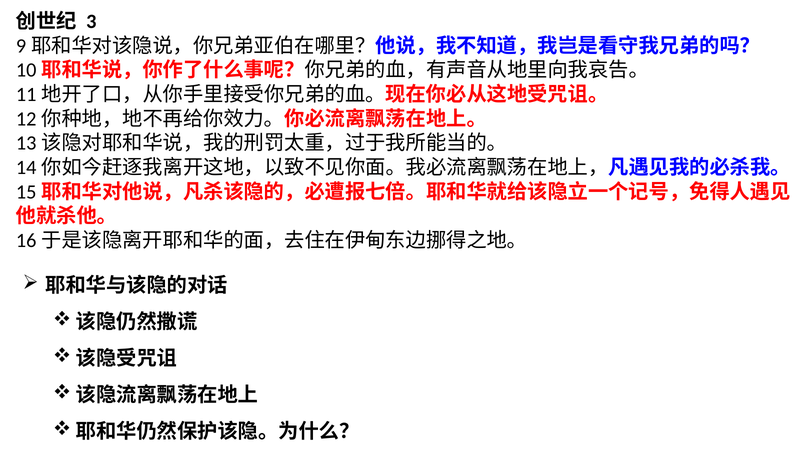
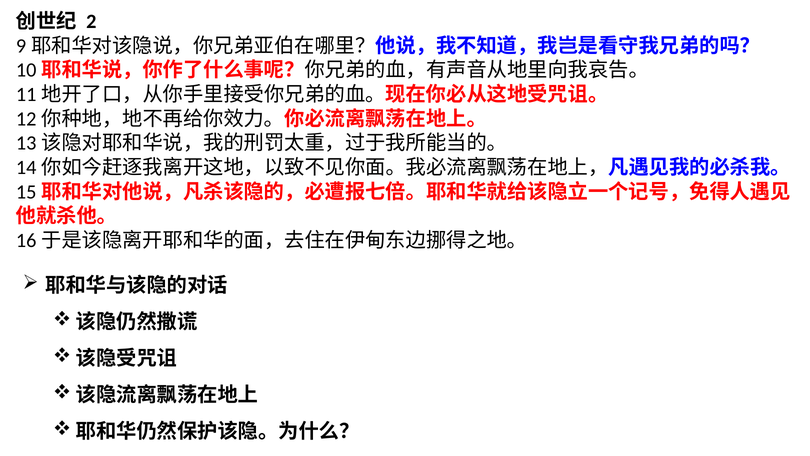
3: 3 -> 2 (91, 22)
